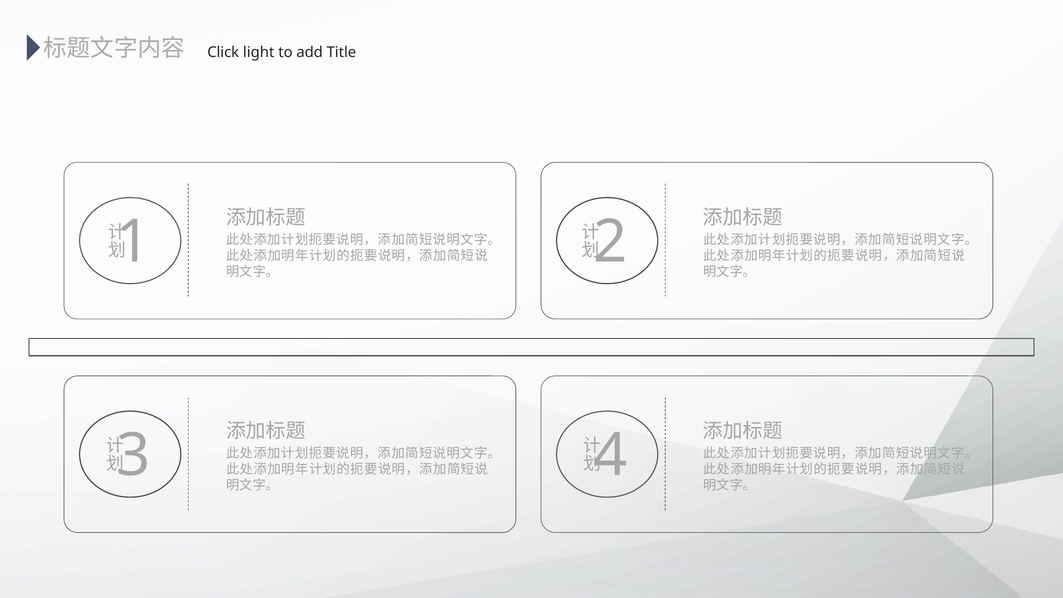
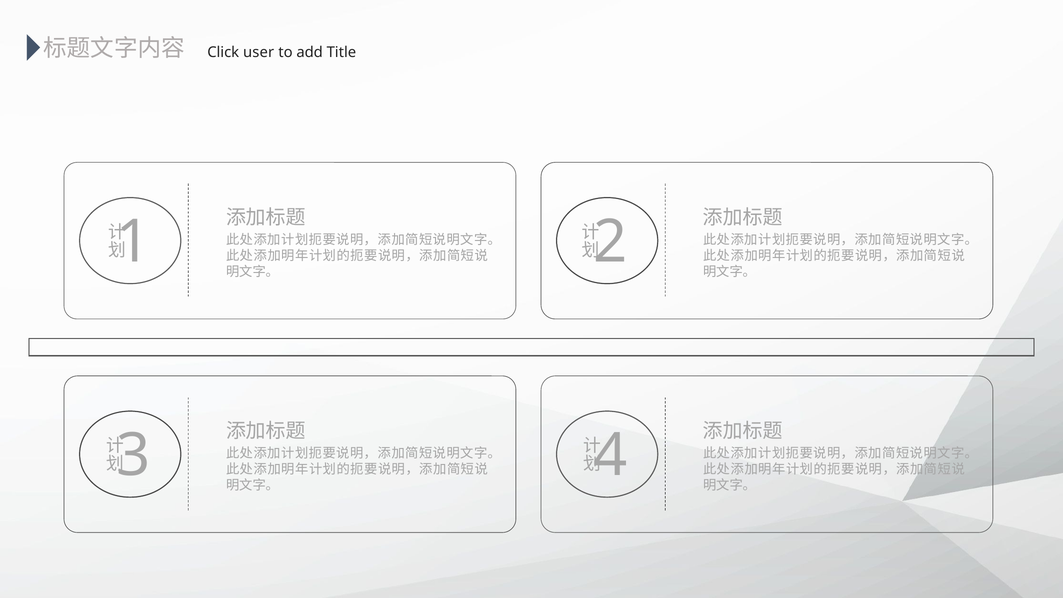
light: light -> user (259, 52)
